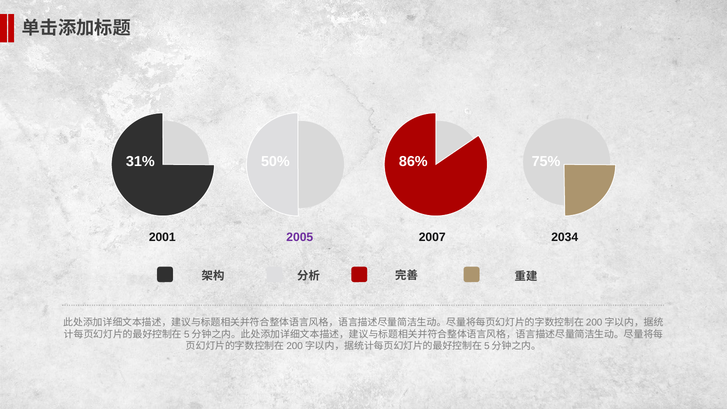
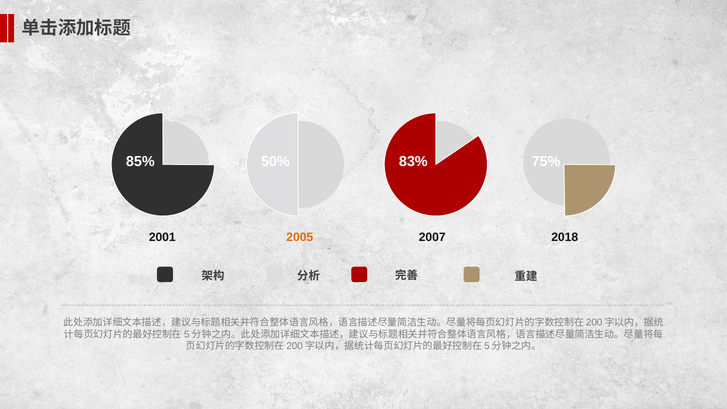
31%: 31% -> 85% (140, 162)
86%: 86% -> 83% (413, 162)
2005 colour: purple -> orange (300, 237)
2034: 2034 -> 2018 (565, 237)
